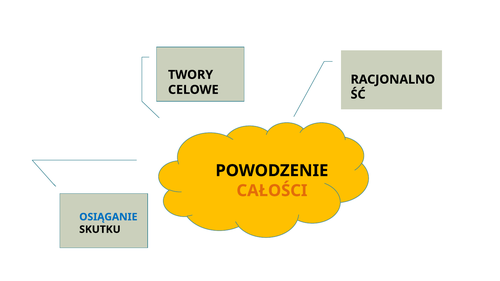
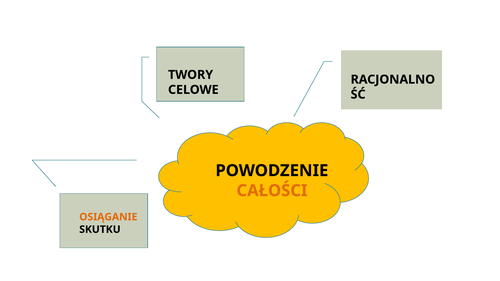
OSIĄGANIE colour: blue -> orange (108, 217)
